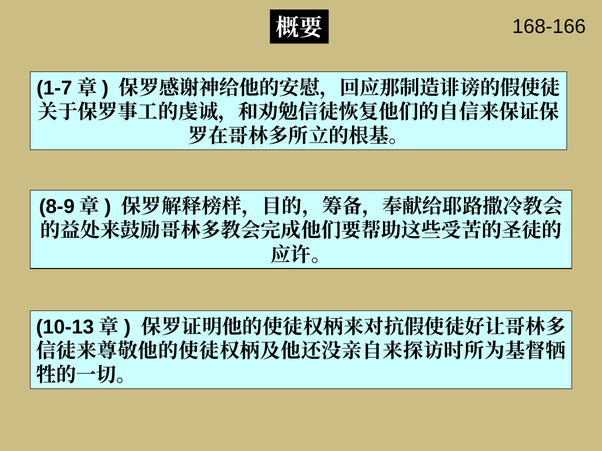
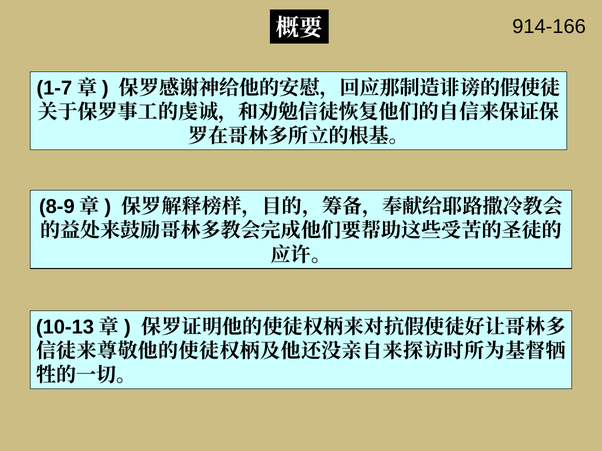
168-166: 168-166 -> 914-166 (549, 26)
